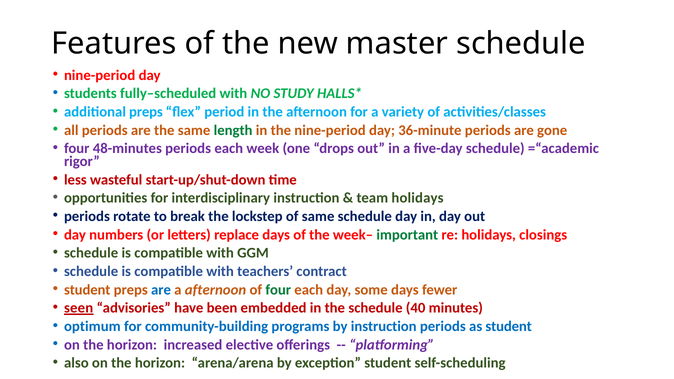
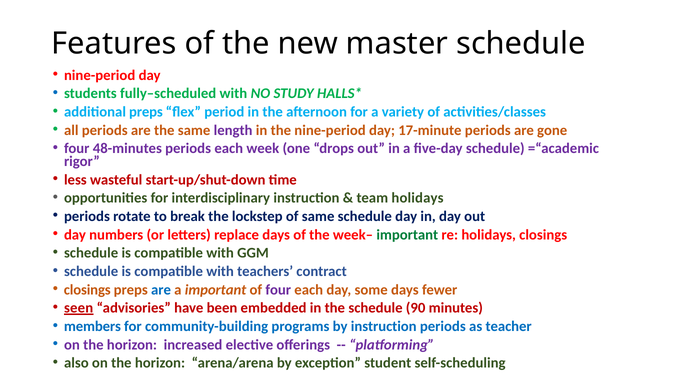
length colour: green -> purple (233, 130)
36-minute: 36-minute -> 17-minute (430, 130)
student: student -> closings (87, 290)
a afternoon: afternoon -> important (216, 290)
four colour: green -> purple (278, 290)
40: 40 -> 90 (416, 308)
optimum: optimum -> members (92, 327)
as student: student -> teacher (509, 327)
